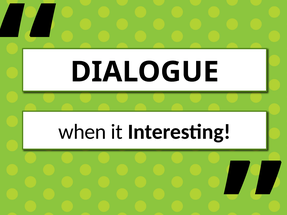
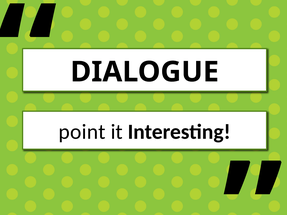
when: when -> point (82, 132)
